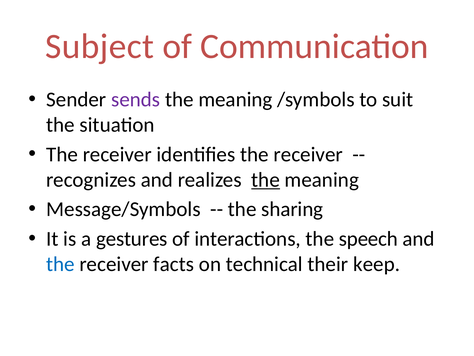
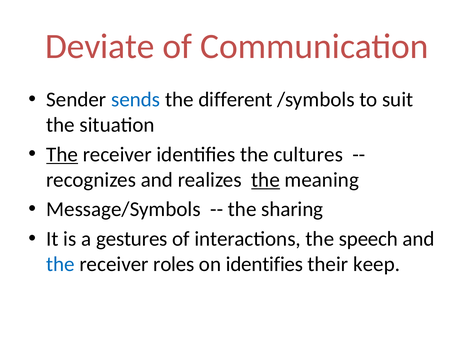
Subject: Subject -> Deviate (100, 46)
sends colour: purple -> blue (136, 99)
meaning: meaning -> different (236, 99)
The underline: none -> present (62, 154)
identifies the receiver: receiver -> cultures (308, 154)
facts: facts -> roles (174, 264)
on technical: technical -> identifies (264, 264)
